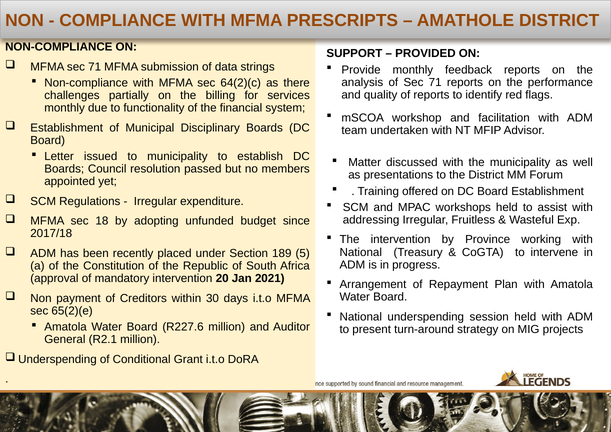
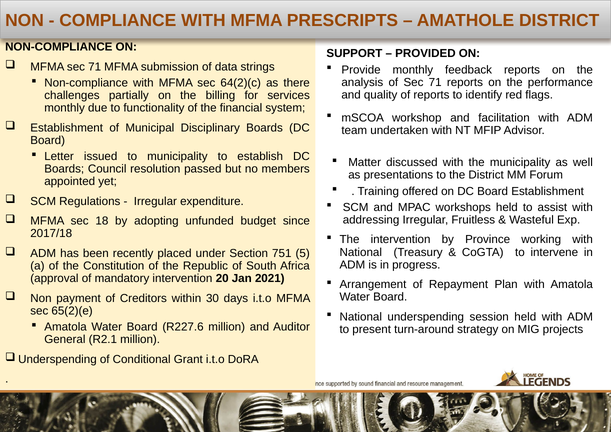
189: 189 -> 751 (282, 253)
